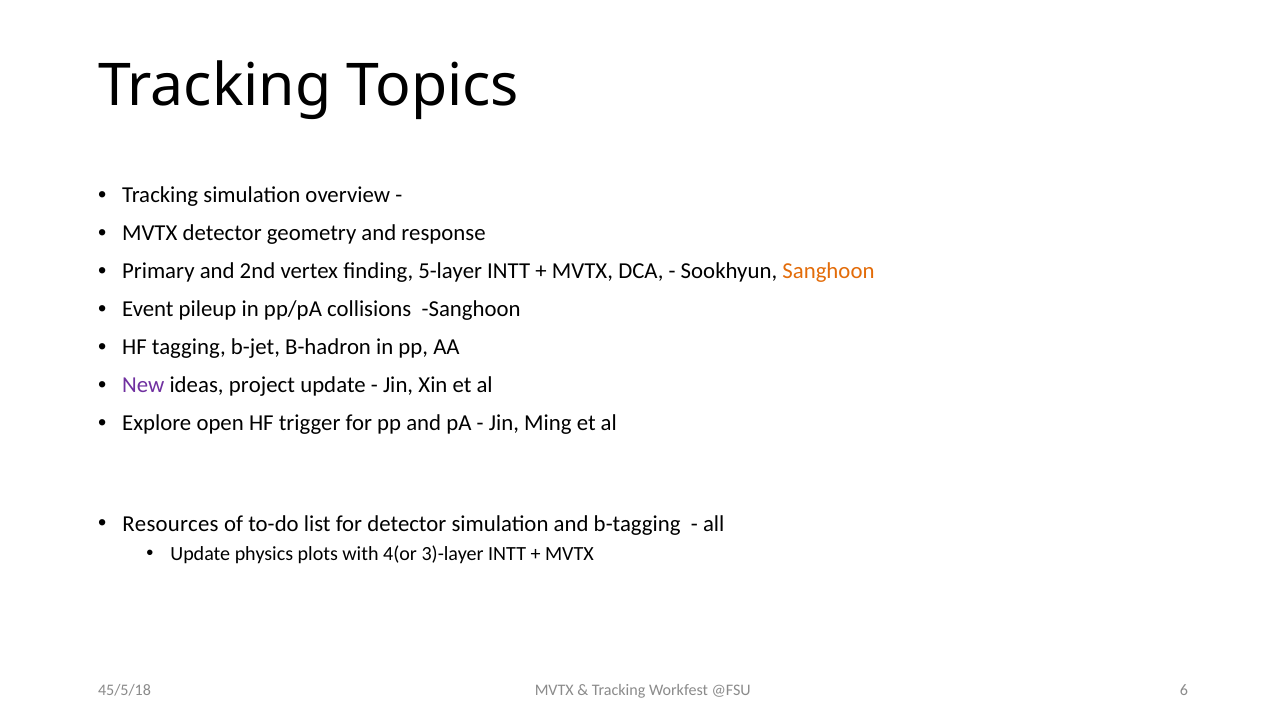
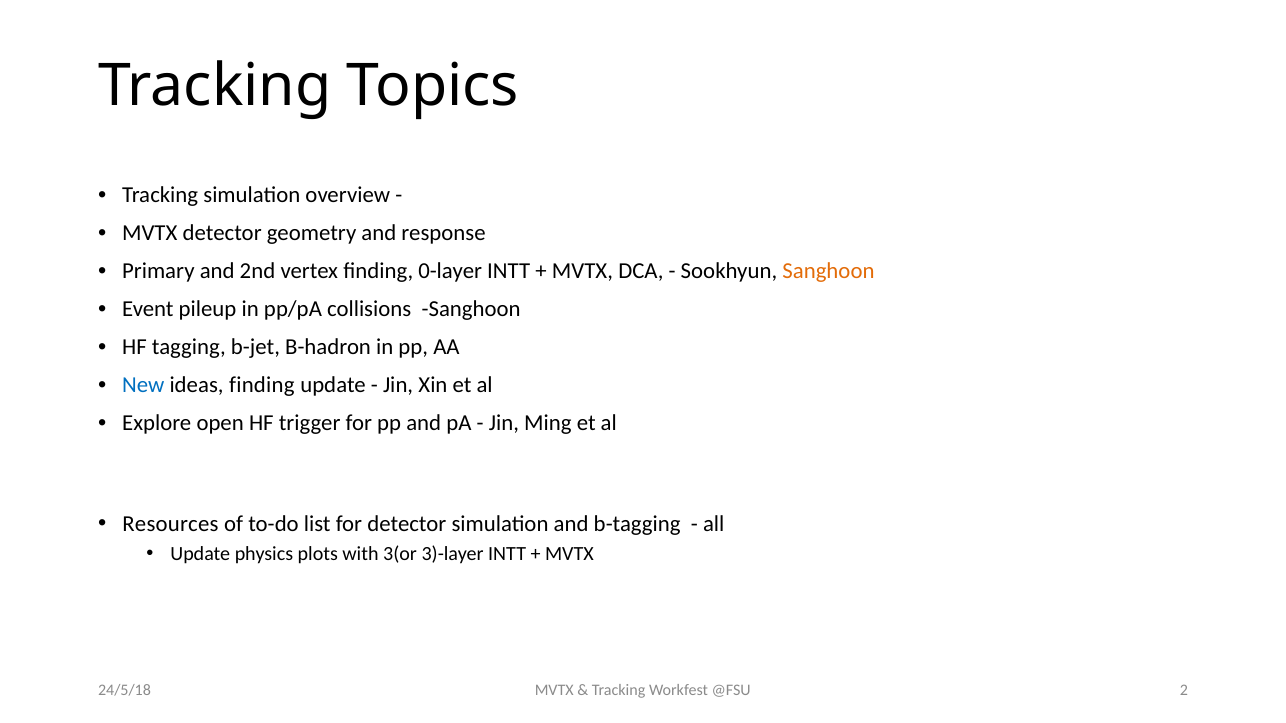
5-layer: 5-layer -> 0-layer (450, 271)
New colour: purple -> blue (143, 385)
ideas project: project -> finding (262, 385)
4(or: 4(or -> 3(or (400, 554)
6: 6 -> 2 (1184, 691)
45/5/18: 45/5/18 -> 24/5/18 (125, 691)
